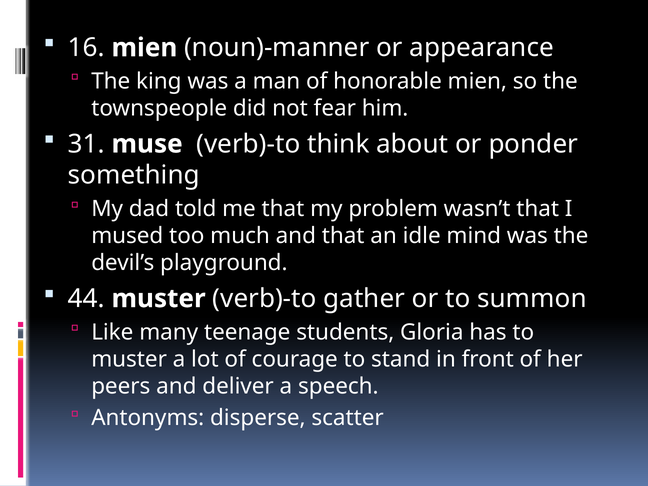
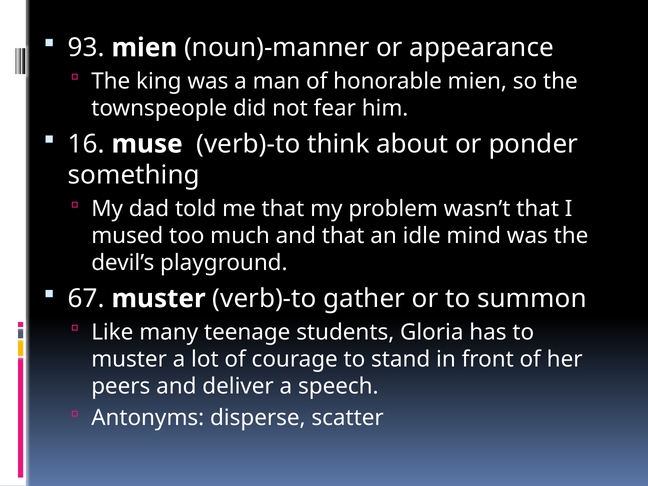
16: 16 -> 93 (86, 48)
31: 31 -> 16 (86, 144)
44: 44 -> 67 (86, 299)
